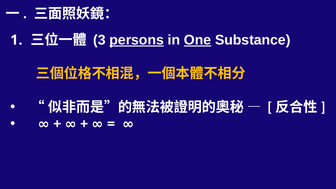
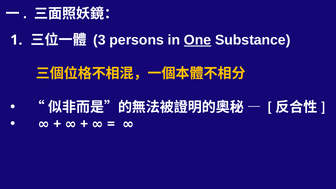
persons underline: present -> none (137, 40)
